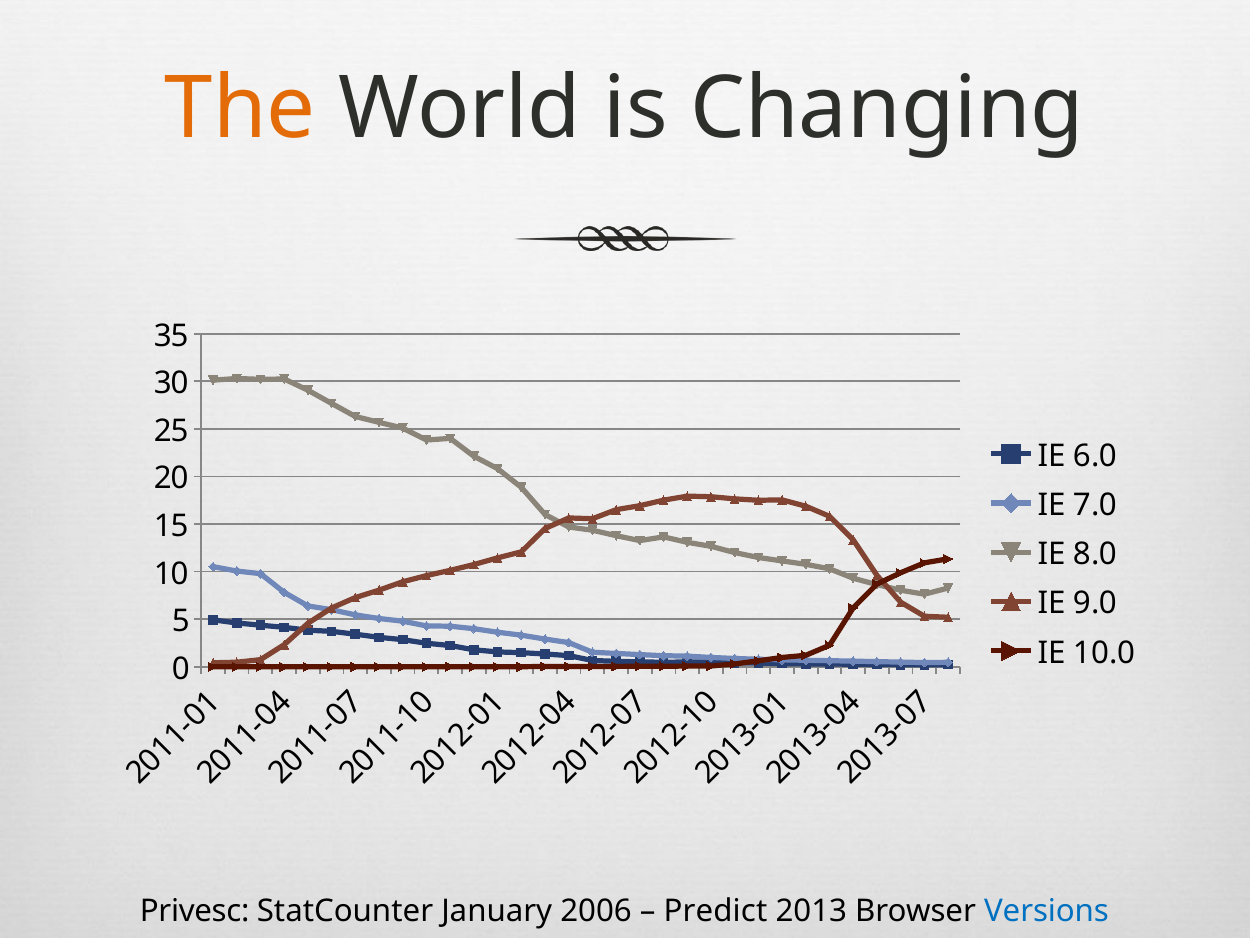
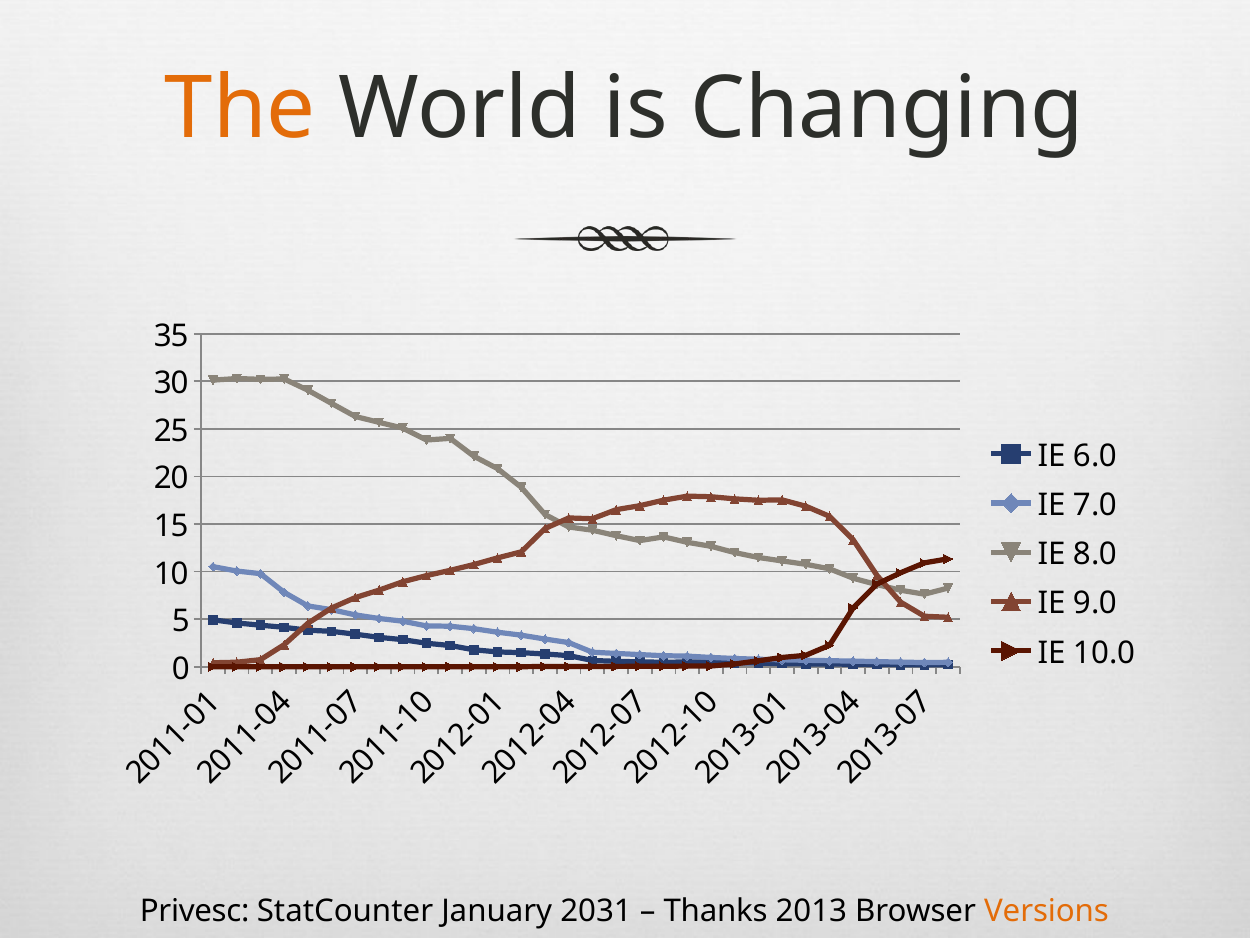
2006: 2006 -> 2031 (596, 911)
Predict: Predict -> Thanks (716, 911)
Versions colour: blue -> orange (1047, 911)
